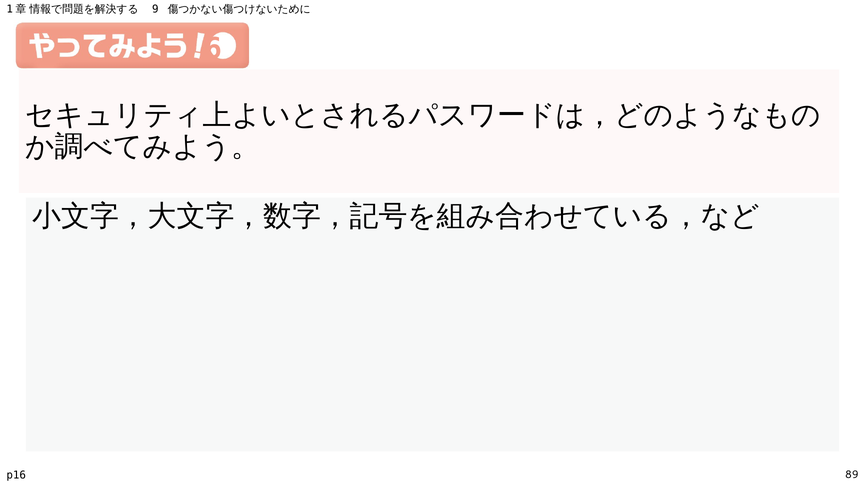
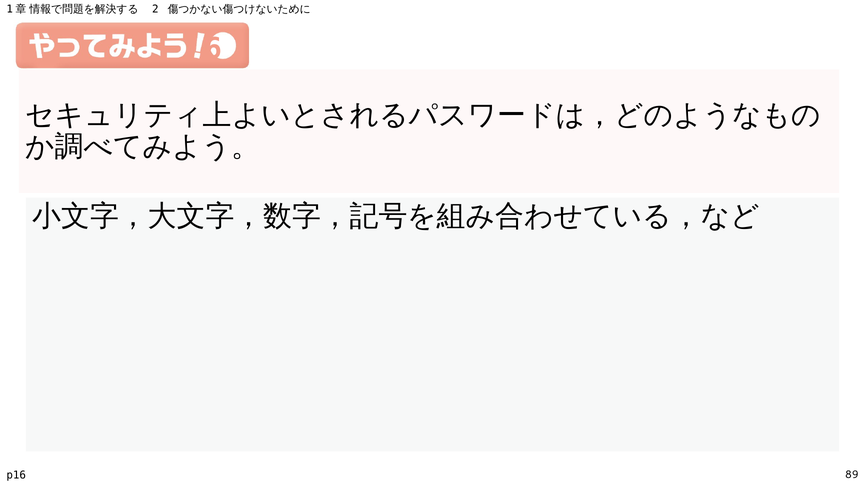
9: 9 -> 2 (155, 9)
